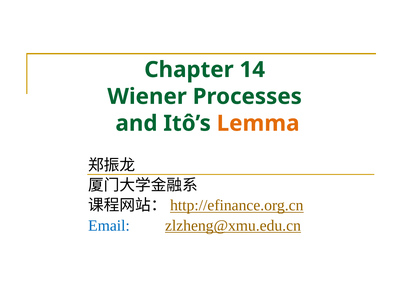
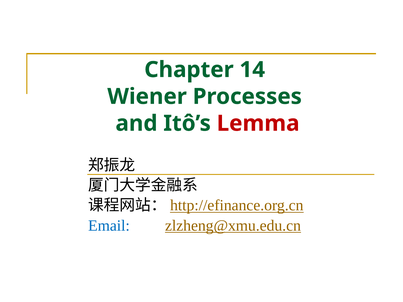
Lemma colour: orange -> red (258, 123)
